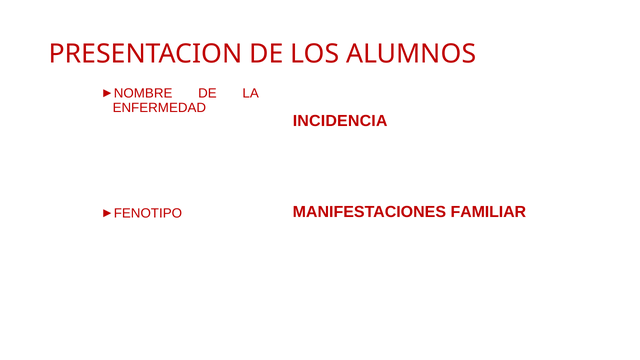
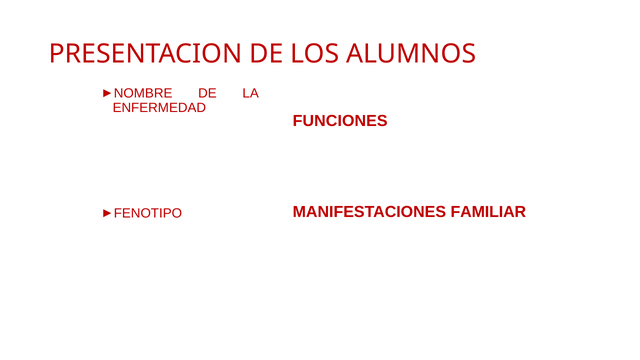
INCIDENCIA: INCIDENCIA -> FUNCIONES (340, 121)
